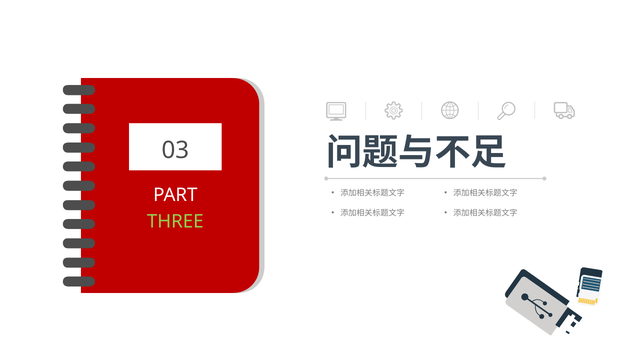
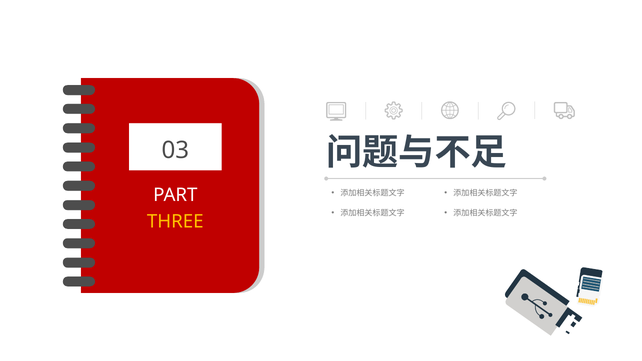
THREE colour: light green -> yellow (175, 222)
